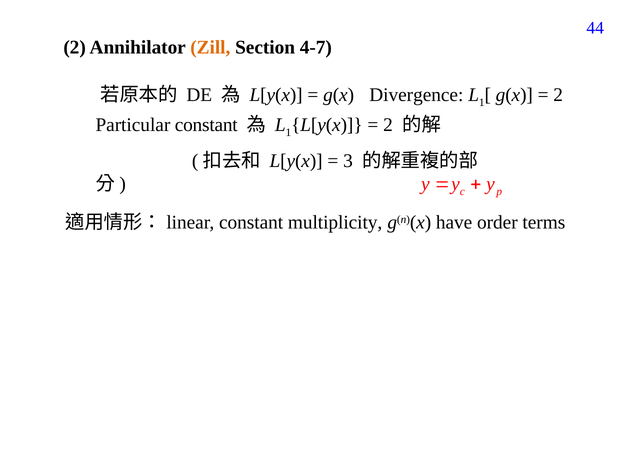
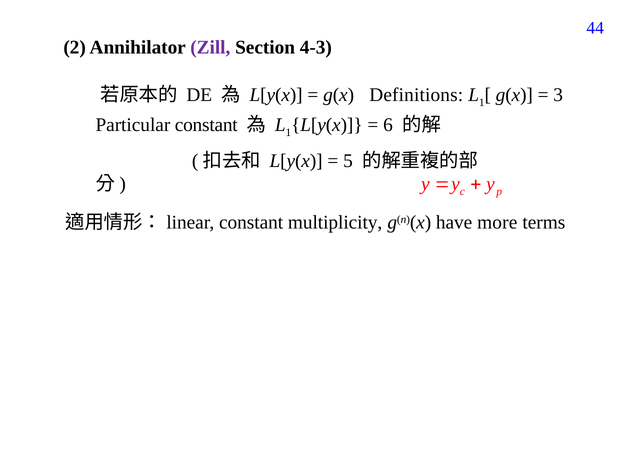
Zill colour: orange -> purple (210, 47)
4-7: 4-7 -> 4-3 (316, 47)
Divergence: Divergence -> Definitions (416, 95)
2: 2 -> 3 (558, 95)
2: 2 -> 6 (388, 125)
3: 3 -> 5 (348, 161)
order: order -> more (497, 222)
